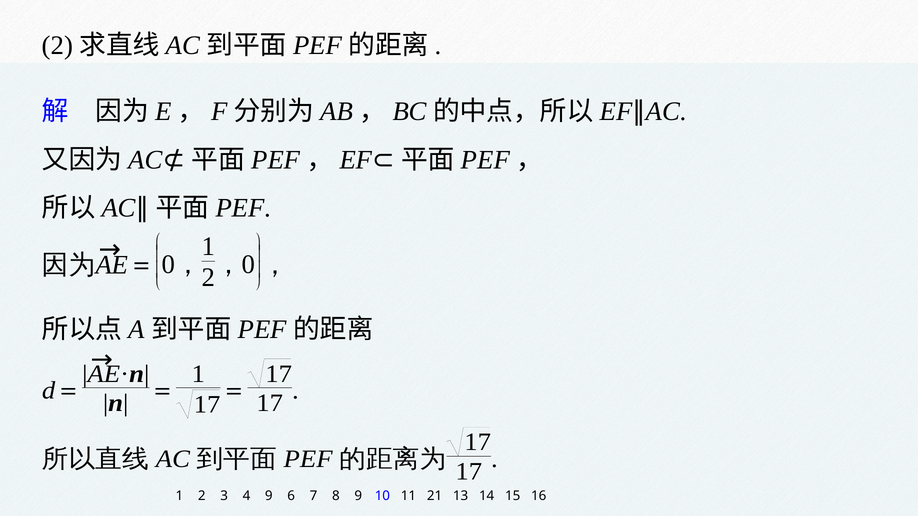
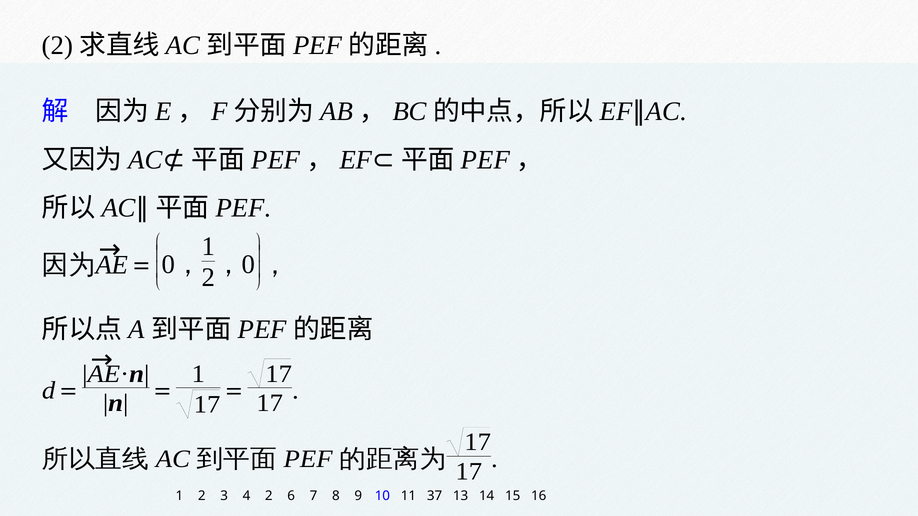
4 9: 9 -> 2 (269, 496)
21: 21 -> 37 (435, 496)
